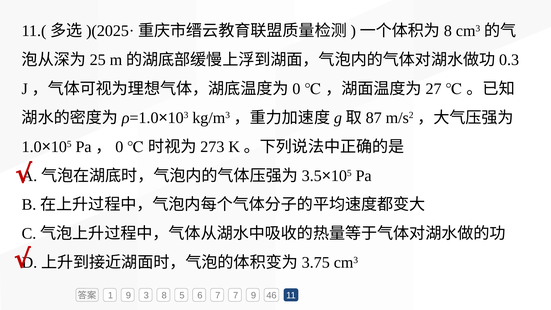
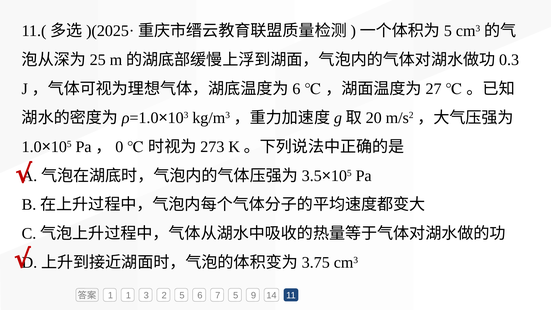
8: 8 -> 5 (448, 31)
0: 0 -> 6 (296, 89)
87: 87 -> 20 (374, 118)
1 9: 9 -> 1 (128, 296)
3 8: 8 -> 2 (164, 296)
7 7: 7 -> 5 (236, 296)
46: 46 -> 14 (271, 296)
